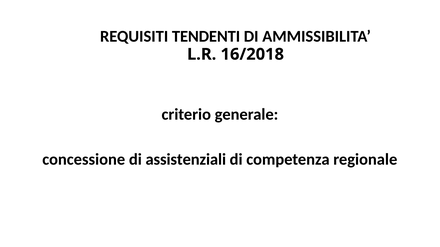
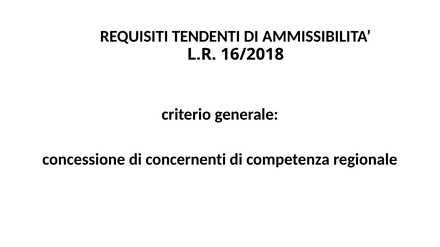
assistenziali: assistenziali -> concernenti (186, 160)
